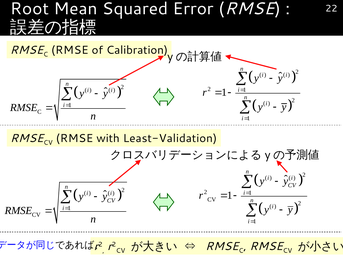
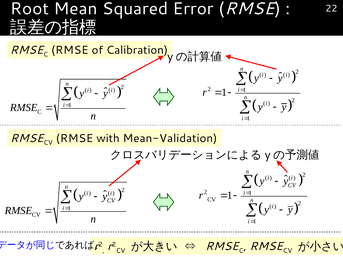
Least-Validation: Least-Validation -> Mean-Validation (170, 138)
